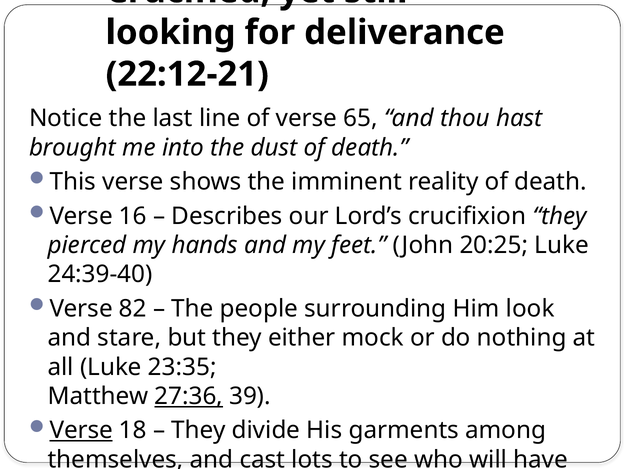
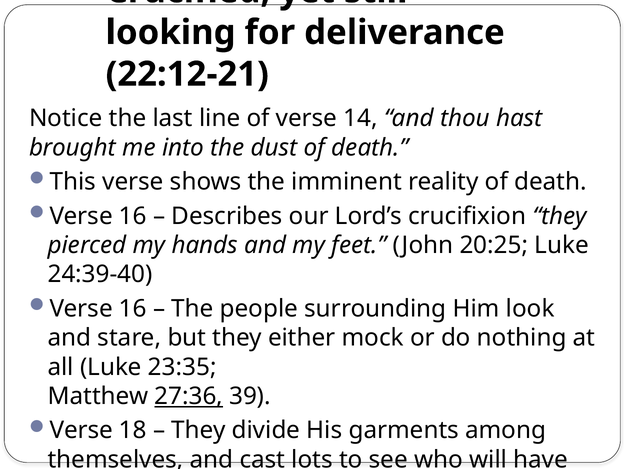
65: 65 -> 14 (361, 118)
82: 82 -> 16 (133, 308)
Verse underline: present -> none (81, 430)
